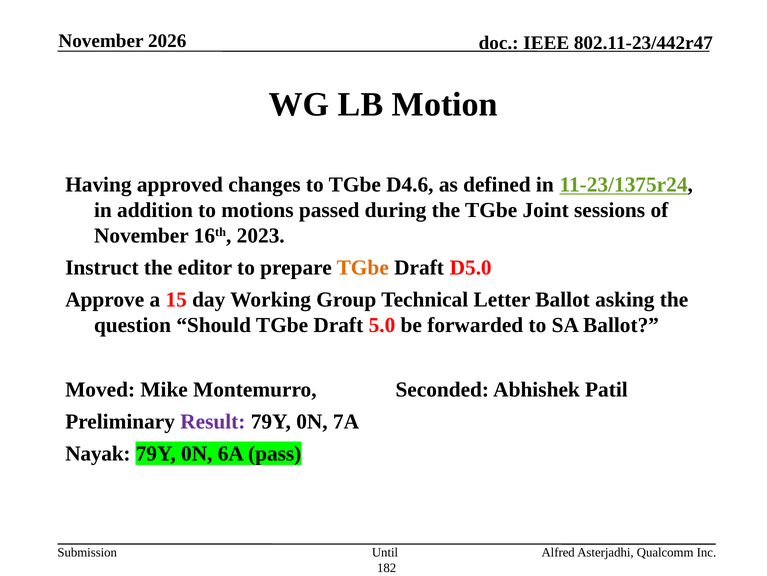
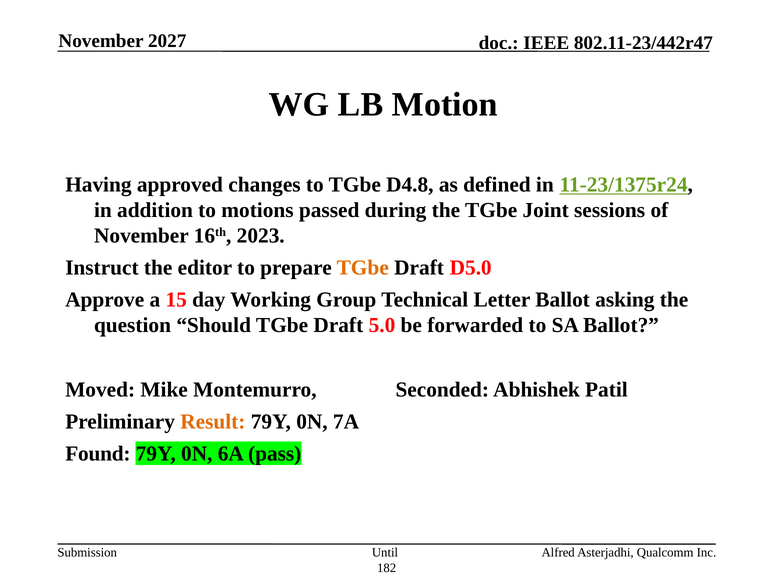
2026: 2026 -> 2027 (167, 41)
D4.6: D4.6 -> D4.8 (410, 184)
Result colour: purple -> orange (213, 421)
Nayak: Nayak -> Found (98, 453)
